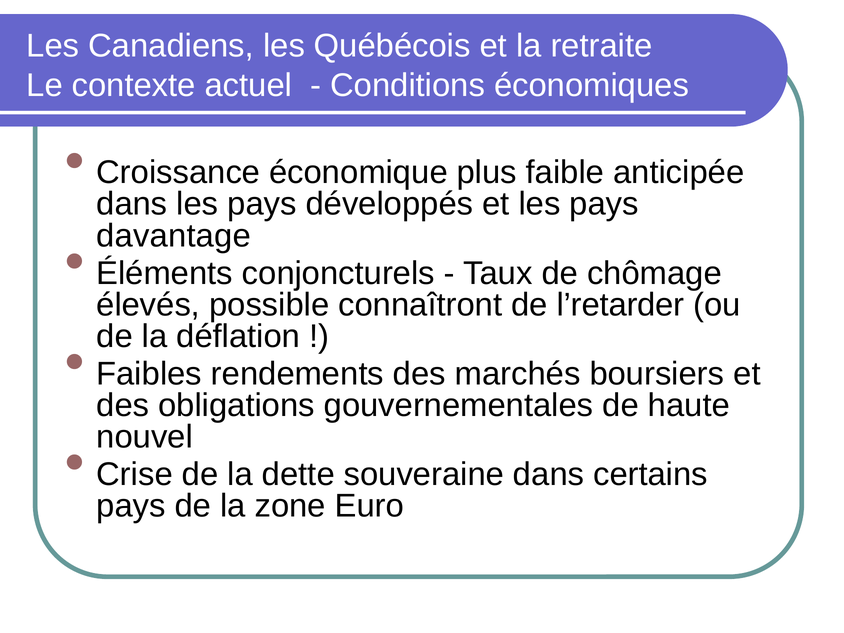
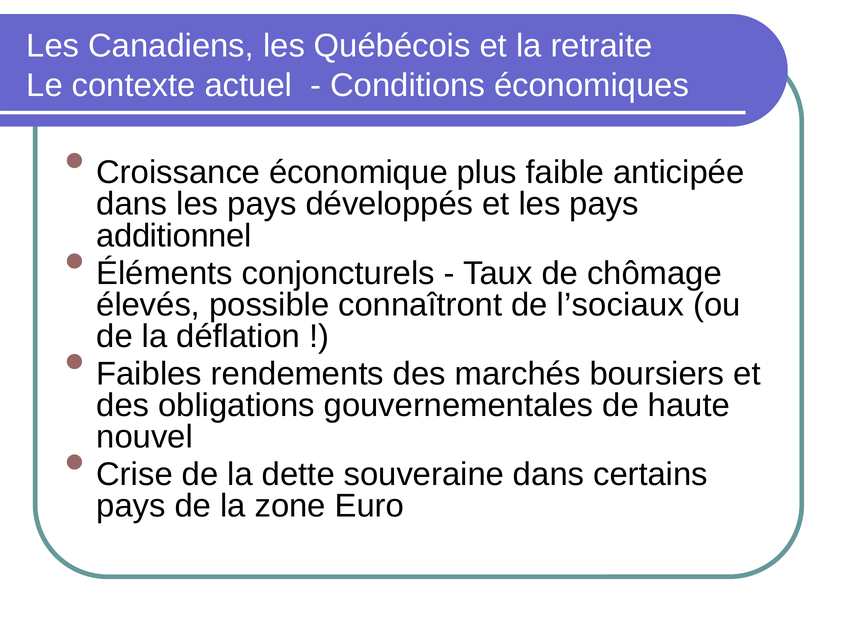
davantage: davantage -> additionnel (174, 236)
l’retarder: l’retarder -> l’sociaux (620, 305)
